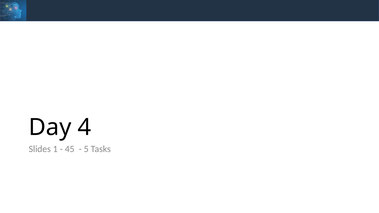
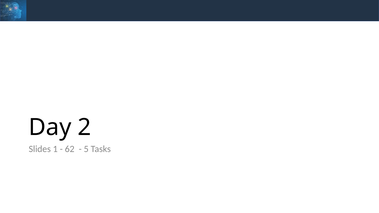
4: 4 -> 2 (84, 127)
45: 45 -> 62 (70, 149)
